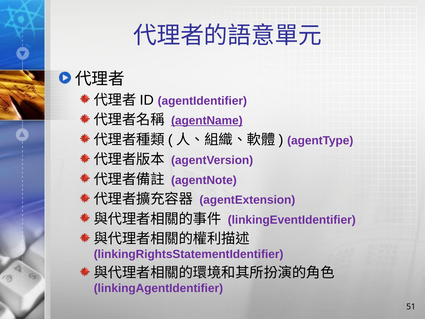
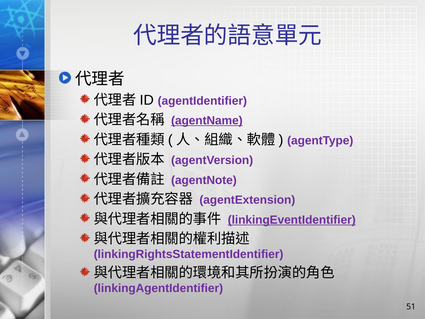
linkingEventIdentifier underline: none -> present (292, 220)
